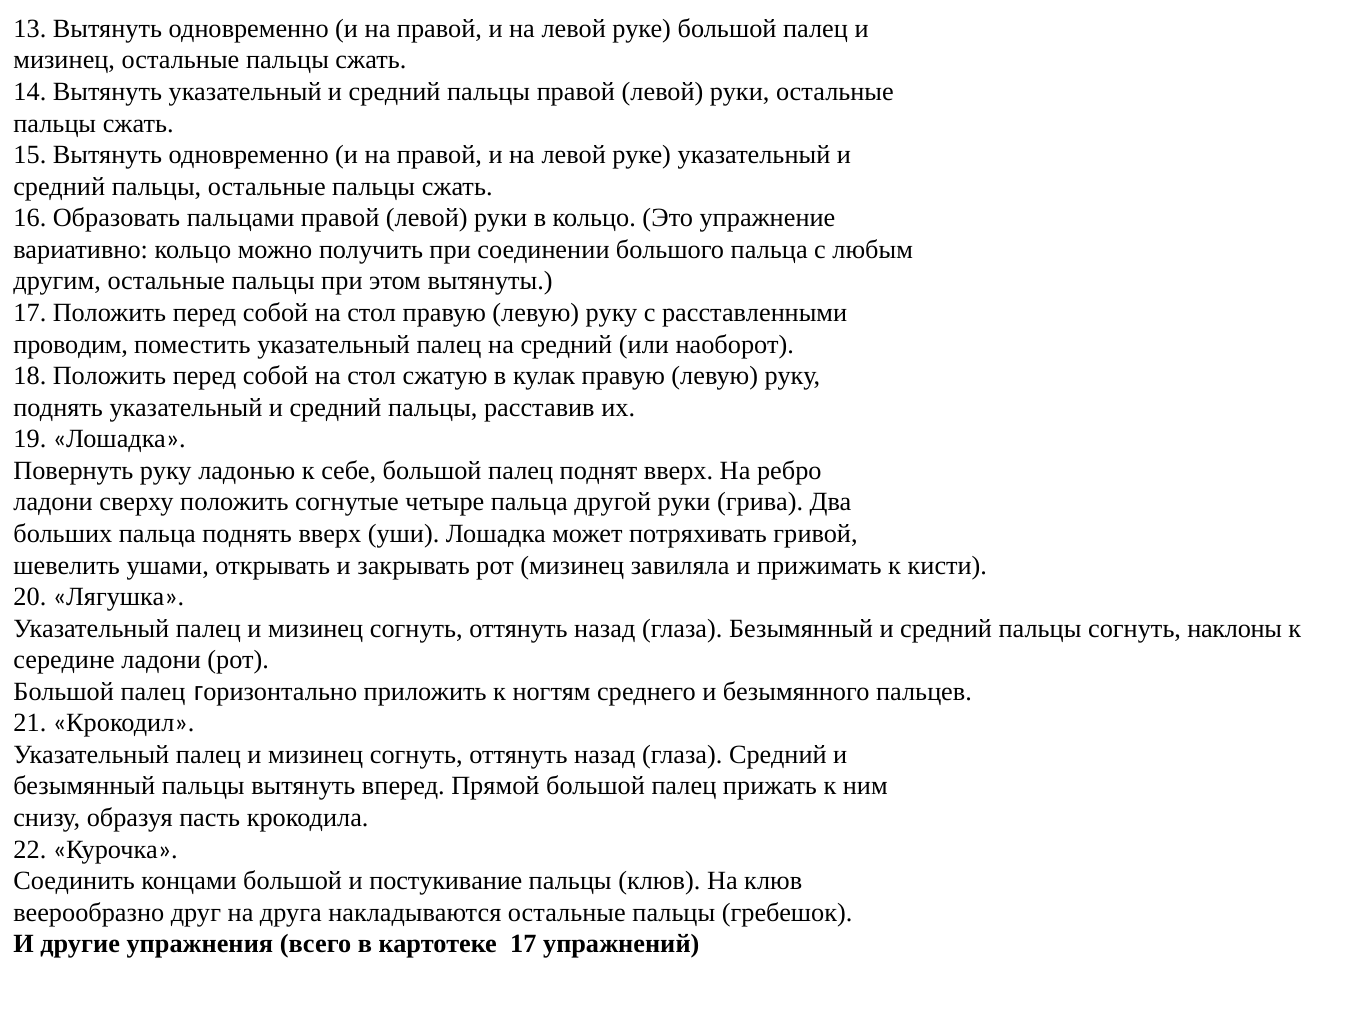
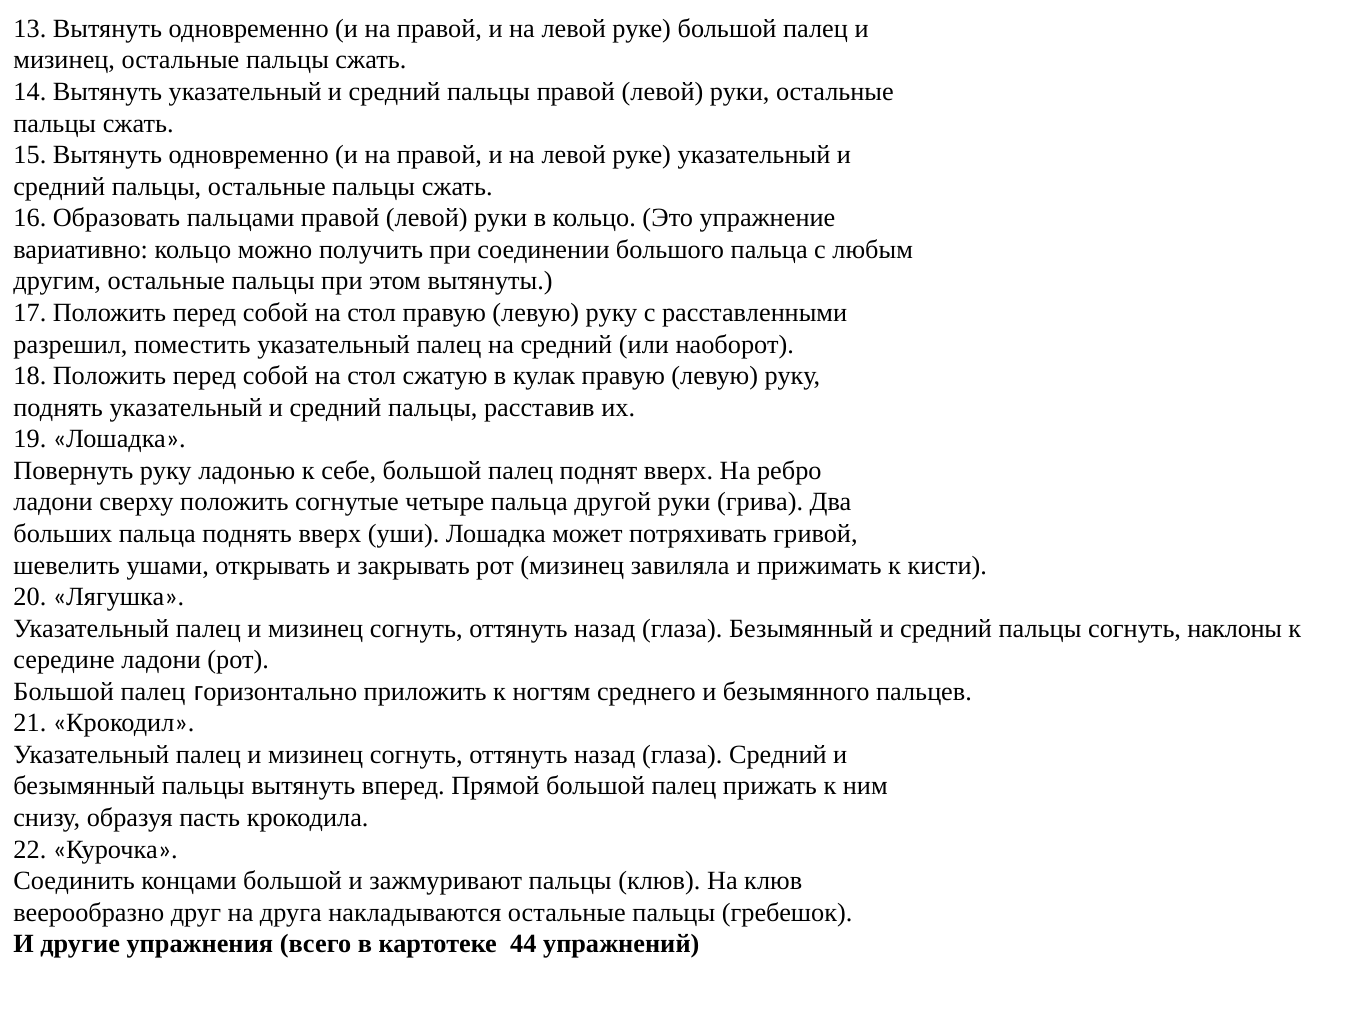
проводим: проводим -> разрешил (71, 344)
постукивание: постукивание -> зажмуривают (446, 880)
картотеке 17: 17 -> 44 (523, 943)
